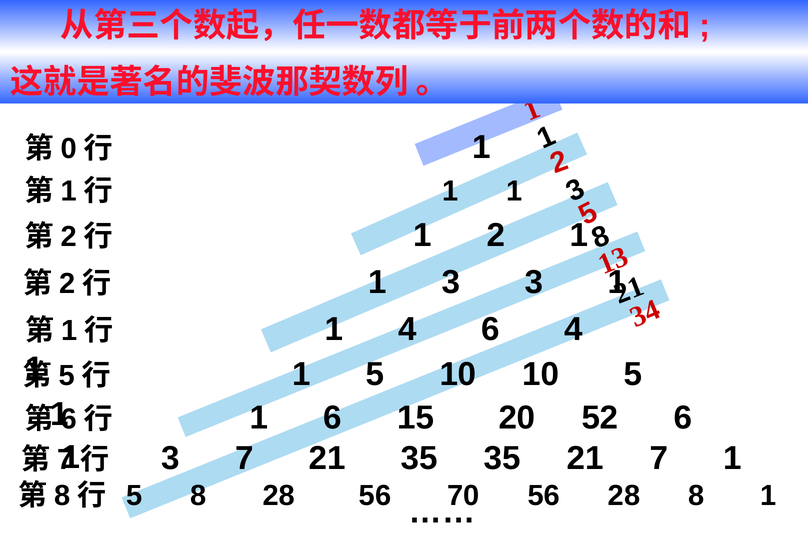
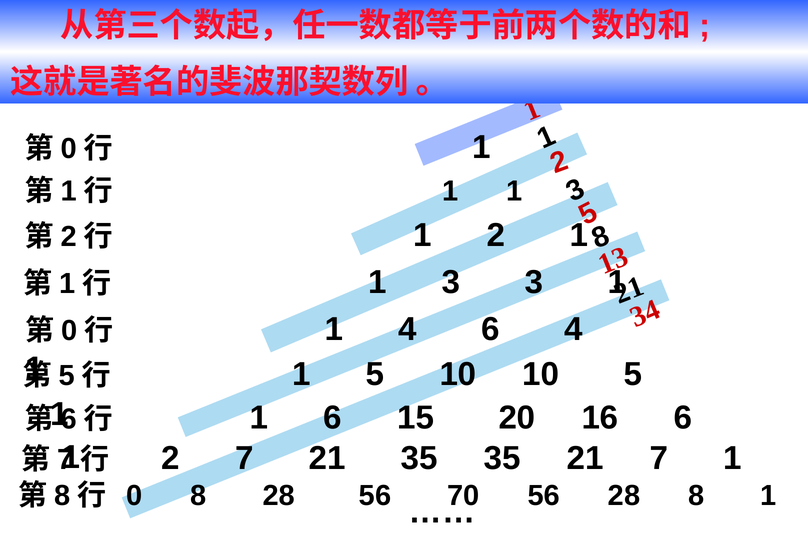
2: 2 -> 1 (67, 284)
1: 1 -> 0 (69, 330)
52: 52 -> 16 (600, 417)
3: 3 -> 2 (171, 458)
5: 5 -> 0 (134, 495)
